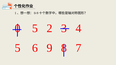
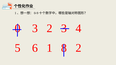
5: 5 -> 3 (35, 28)
9: 9 -> 1 (49, 48)
7: 7 -> 2 (78, 48)
